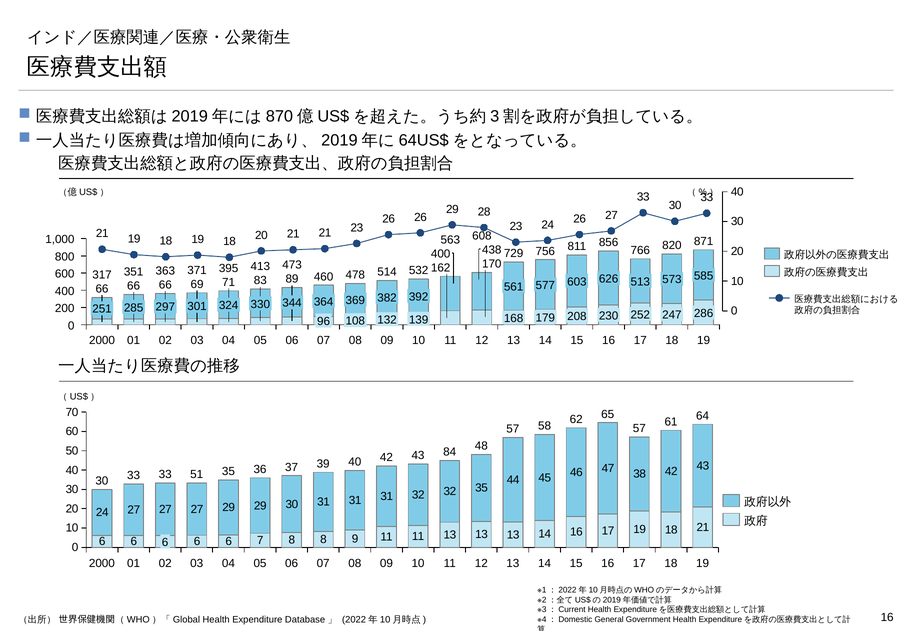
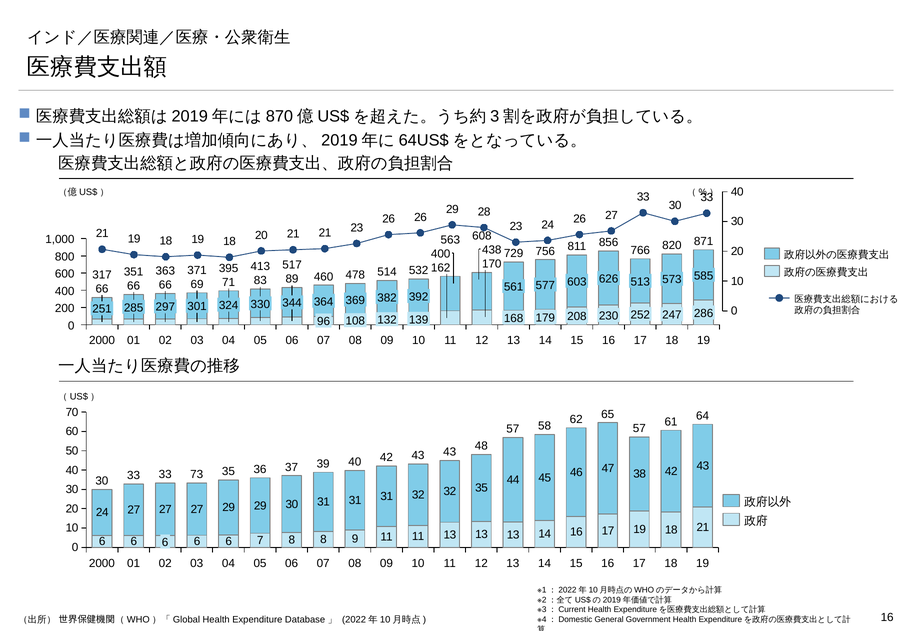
473: 473 -> 517 (292, 265)
43 84: 84 -> 43 (450, 452)
51: 51 -> 73 (197, 475)
